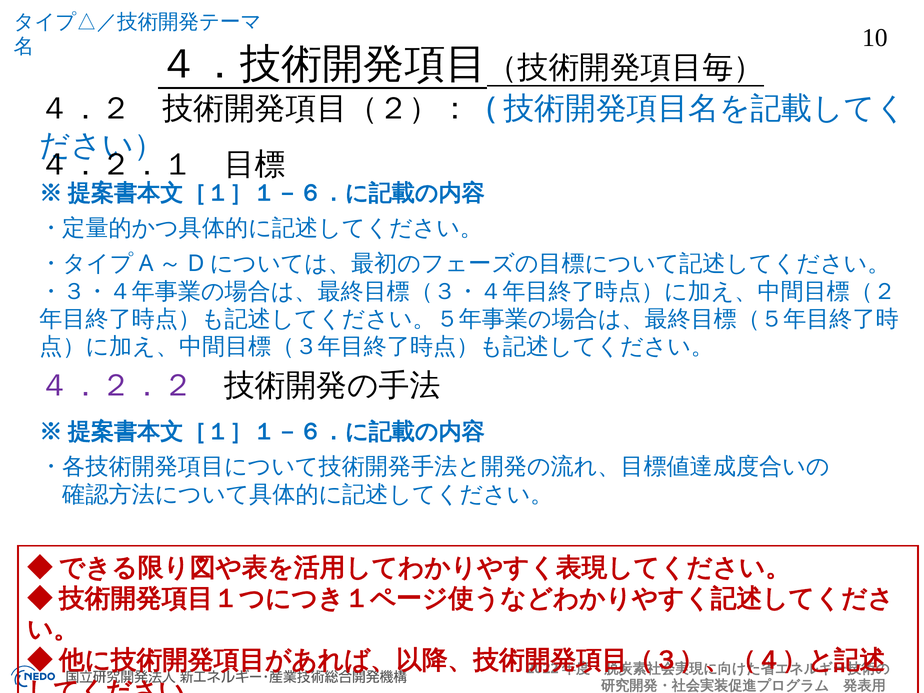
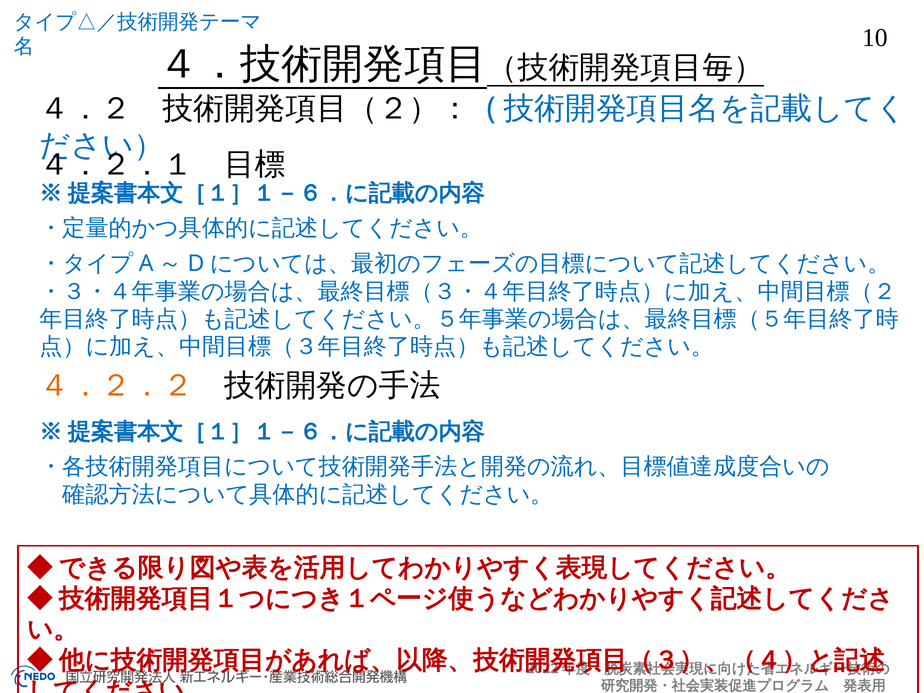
４．２．２ colour: purple -> orange (116, 386)
